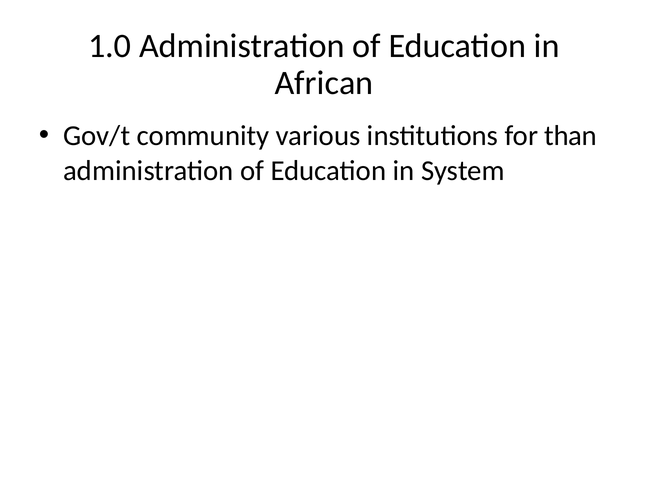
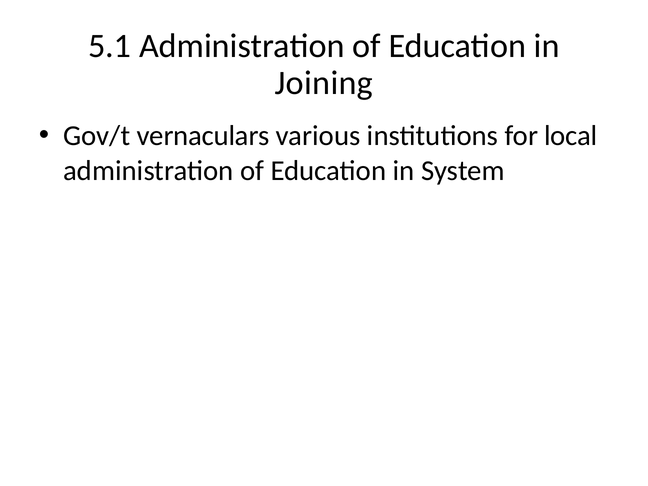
1.0: 1.0 -> 5.1 (110, 46)
African: African -> Joining (324, 83)
community: community -> vernaculars (203, 136)
than: than -> local (571, 136)
